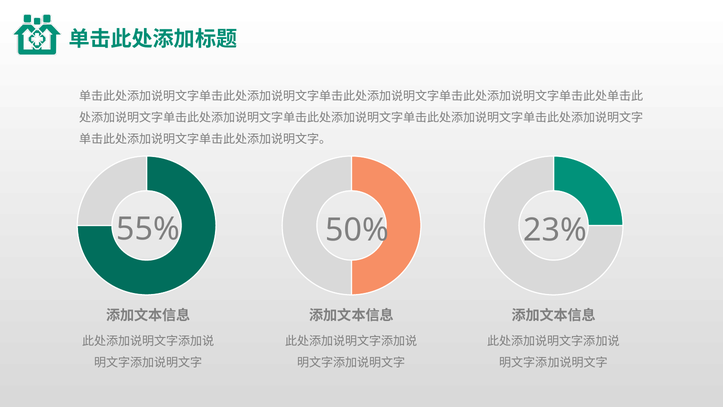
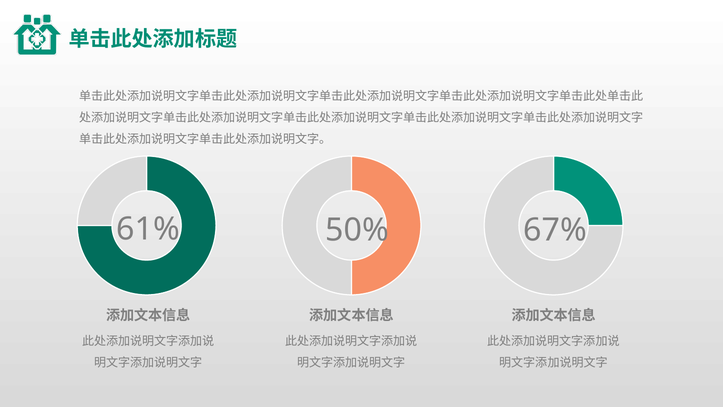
55%: 55% -> 61% (148, 229)
23%: 23% -> 67% (555, 230)
